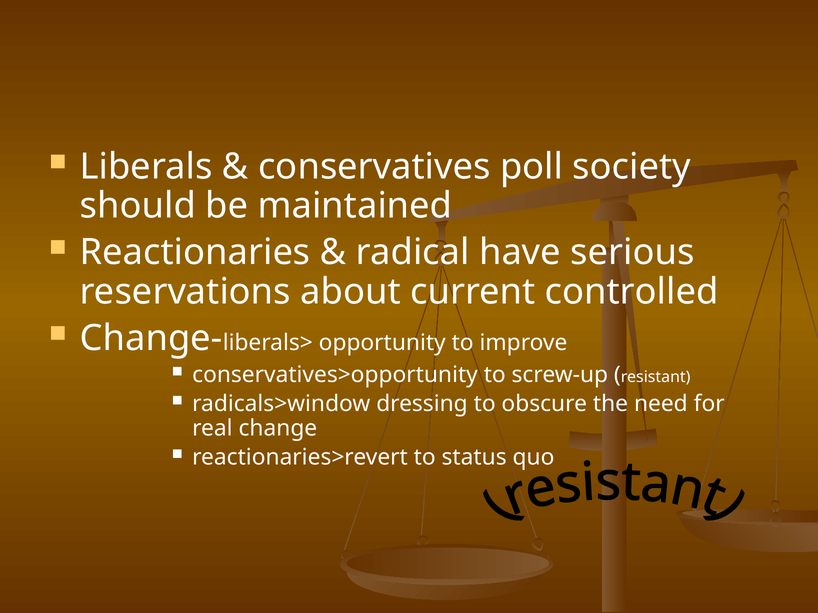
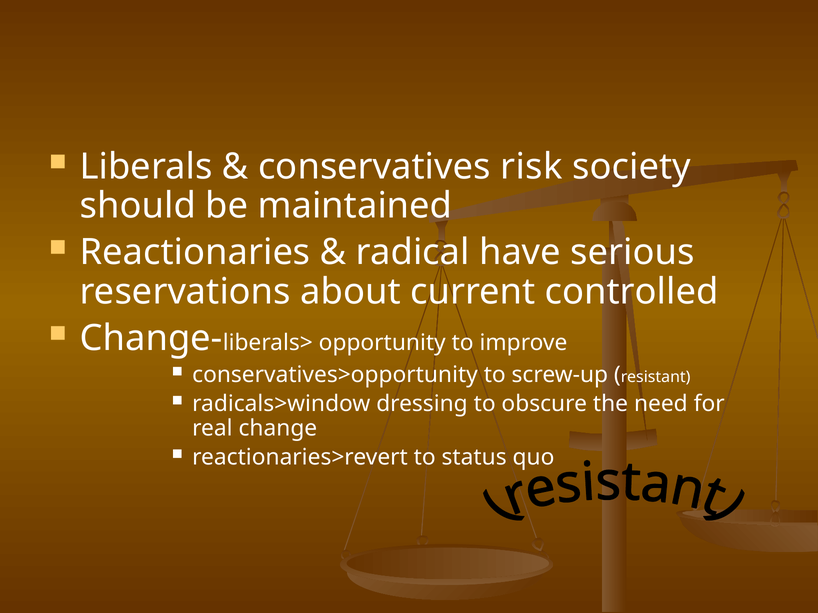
poll: poll -> risk (531, 167)
